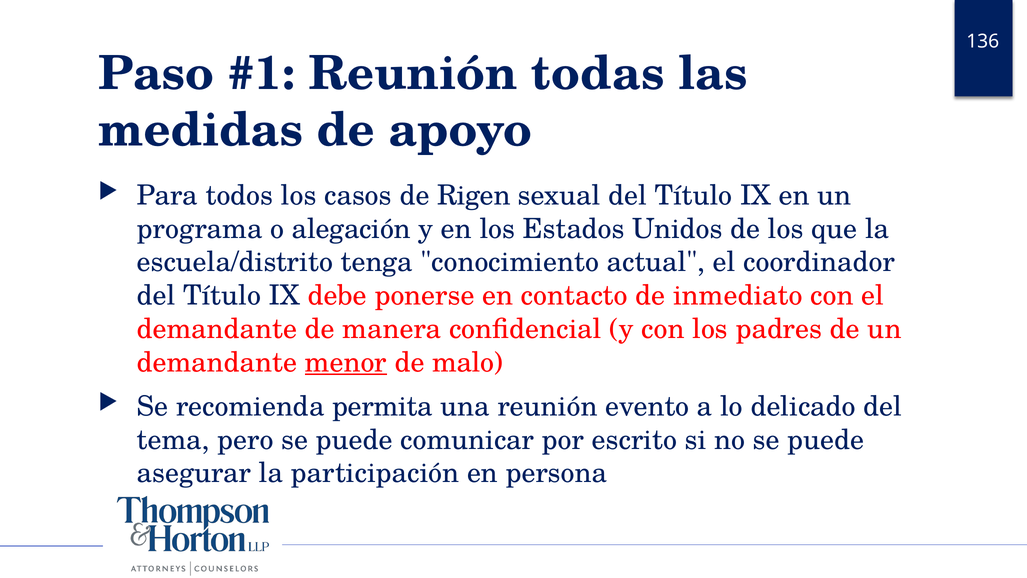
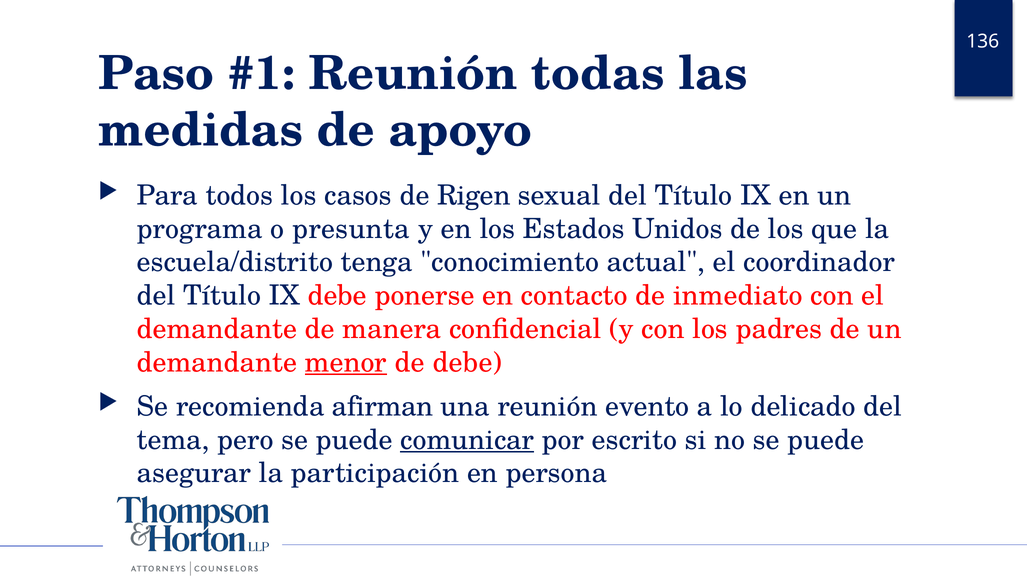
alegación: alegación -> presunta (351, 229)
de malo: malo -> debe (467, 362)
permita: permita -> afirman (383, 406)
comunicar underline: none -> present (467, 440)
